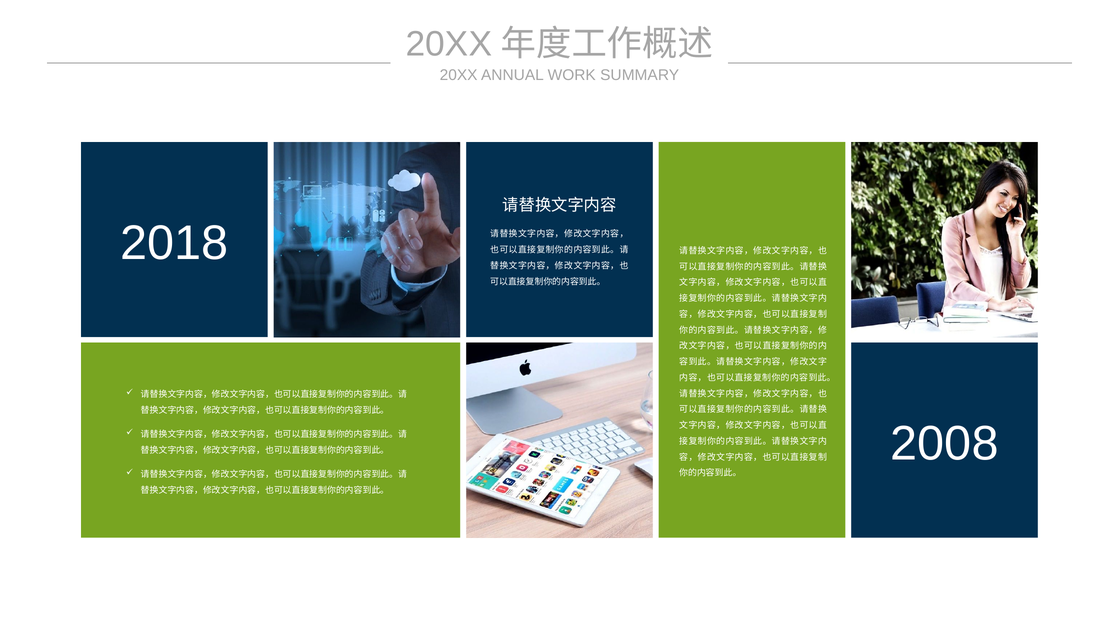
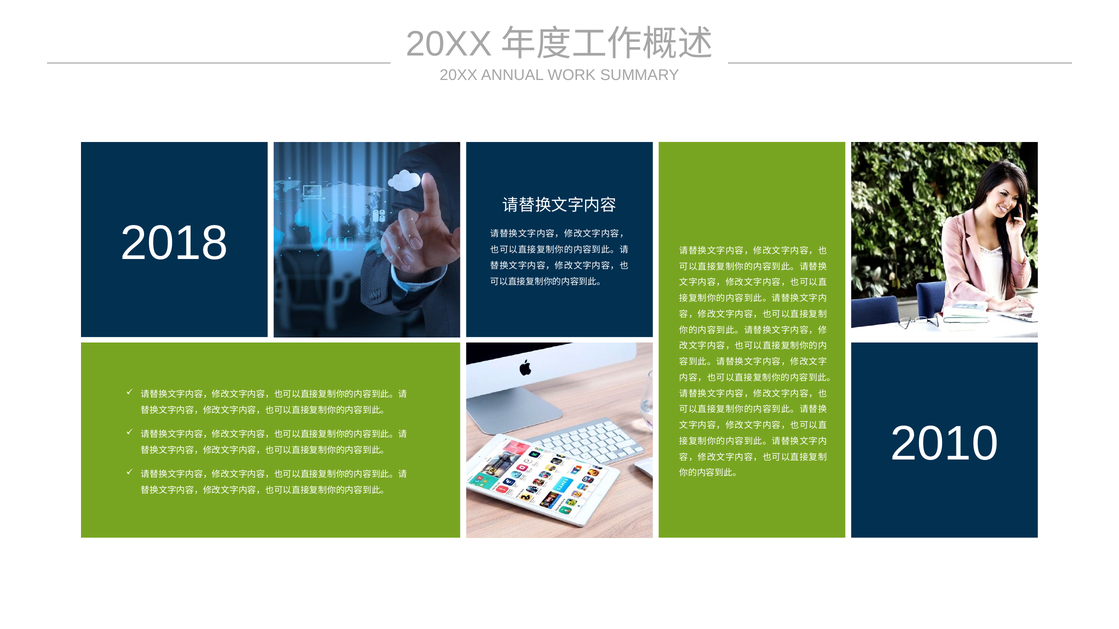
2008: 2008 -> 2010 (944, 444)
